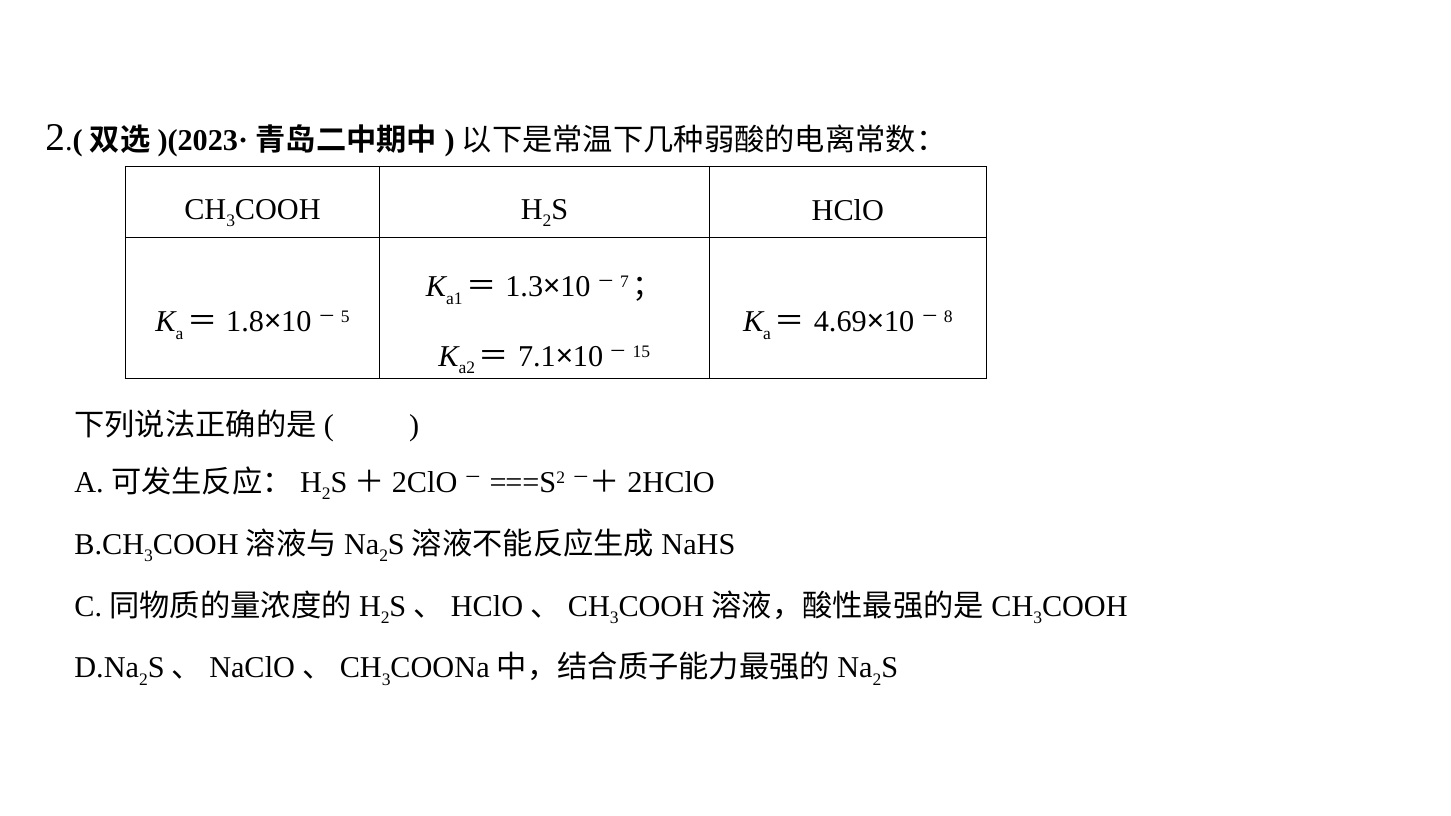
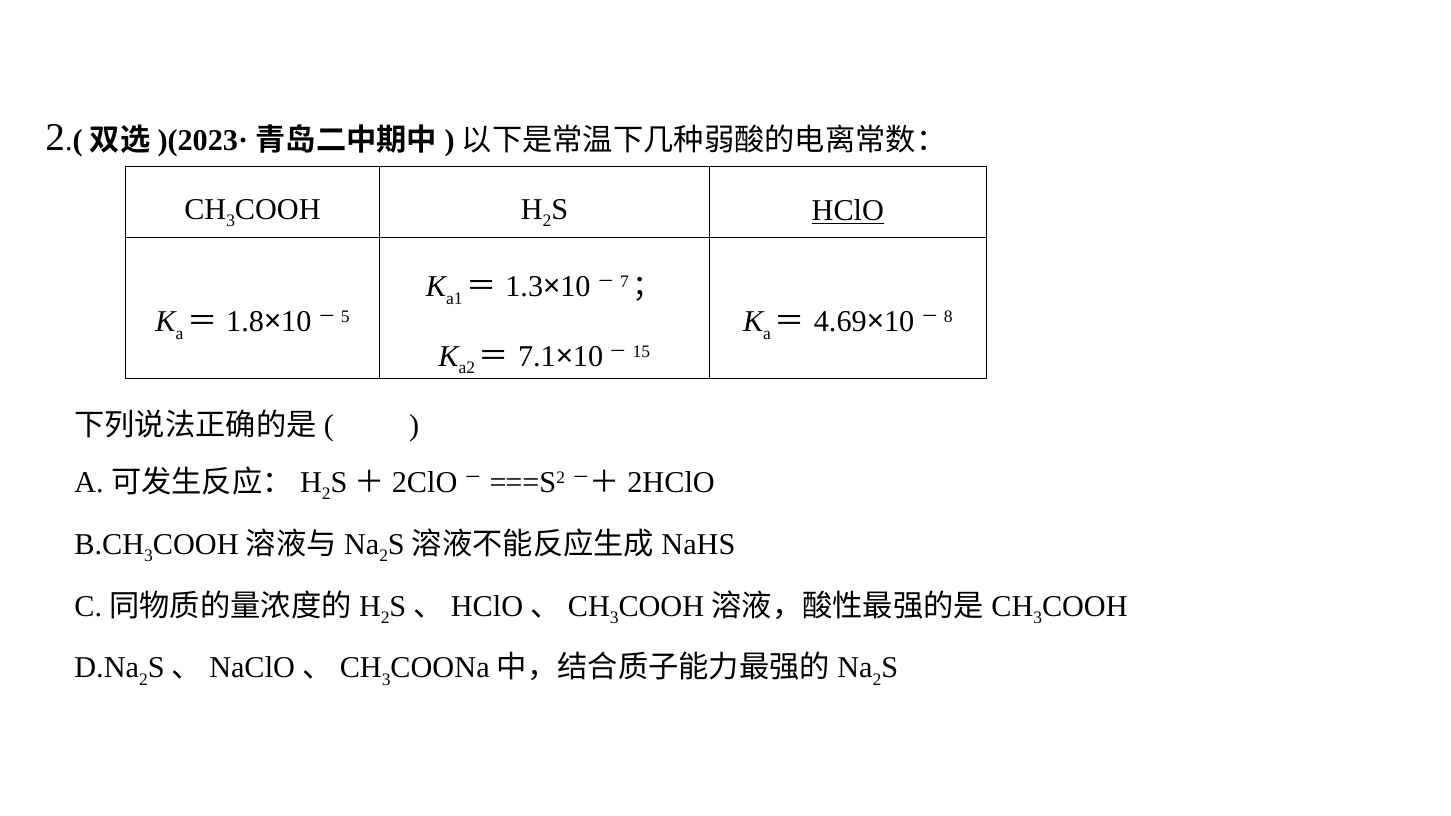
HClO underline: none -> present (848, 211)
